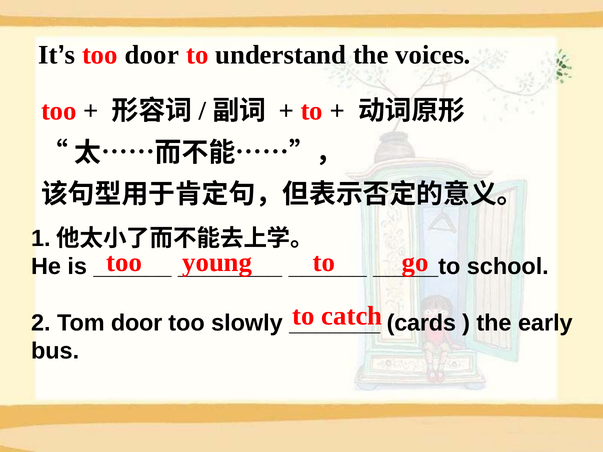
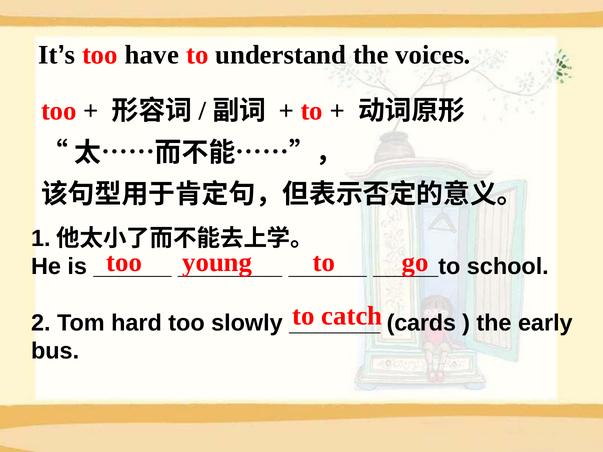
too door: door -> have (152, 55)
Tom door: door -> hard (137, 323)
